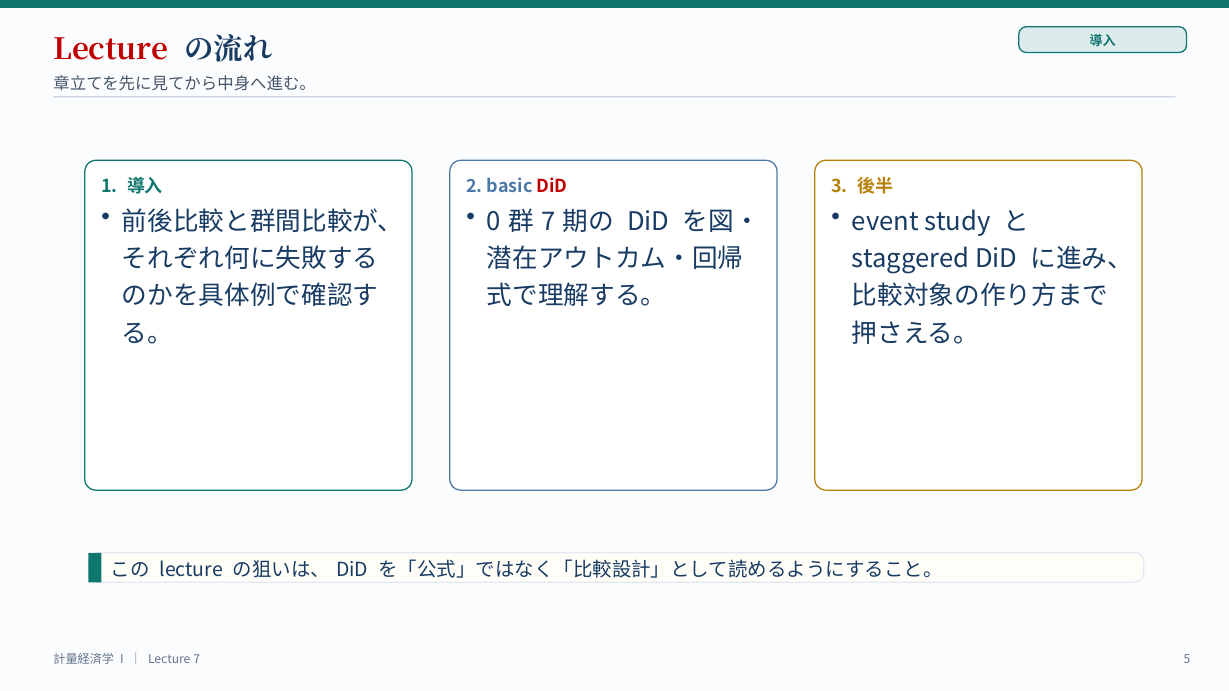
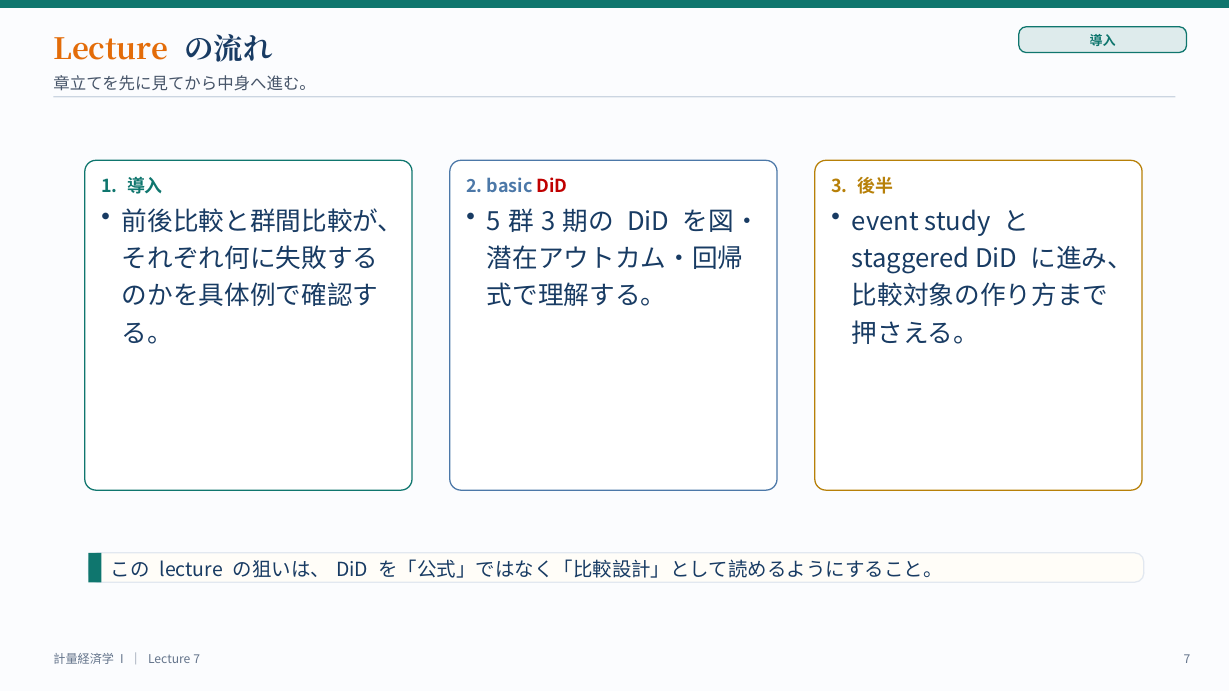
Lecture colour: red -> orange (111, 50)
0: 0 -> 5 (494, 222)
7: 7 -> 3 (549, 222)
7 5: 5 -> 7 (1187, 660)
